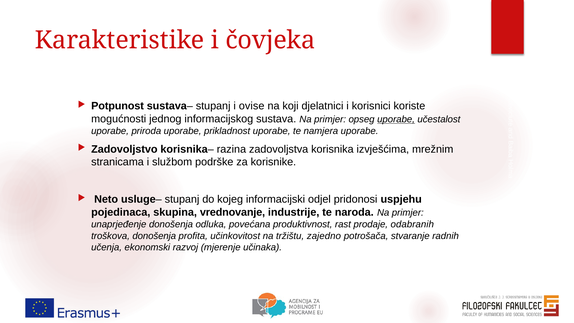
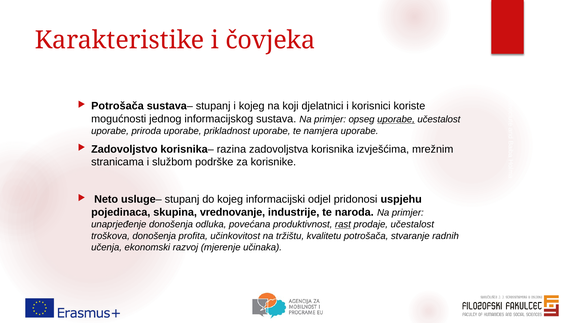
Potpunost: Potpunost -> Potrošača (117, 106)
i ovise: ovise -> kojeg (252, 106)
rast underline: none -> present (343, 224)
prodaje odabranih: odabranih -> učestalost (412, 224)
zajedno: zajedno -> kvalitetu (324, 236)
